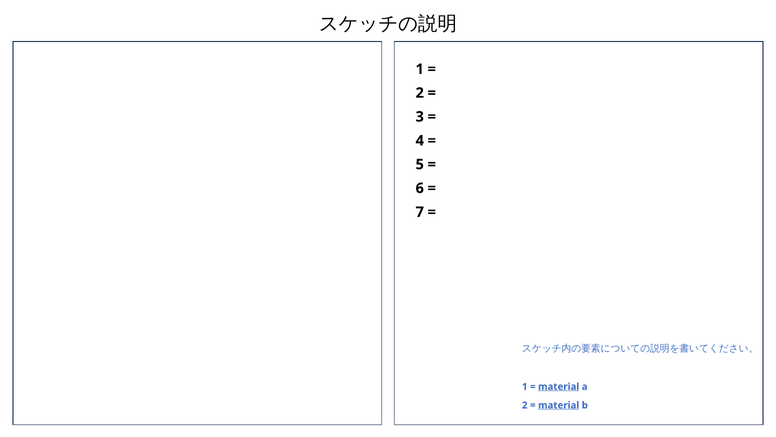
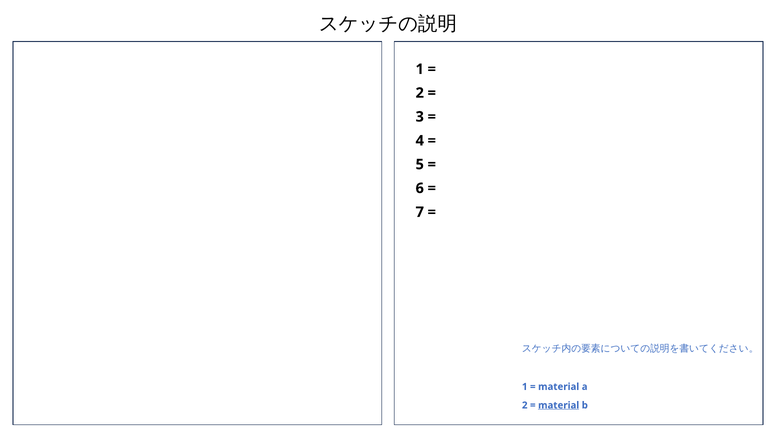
material underline: present -> none (559, 386)
